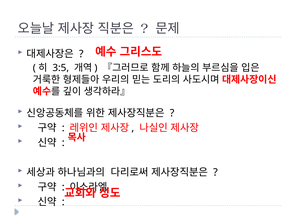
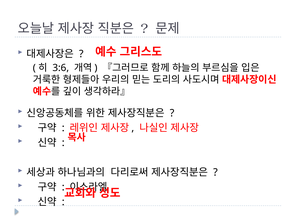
3:5: 3:5 -> 3:6 (61, 68)
